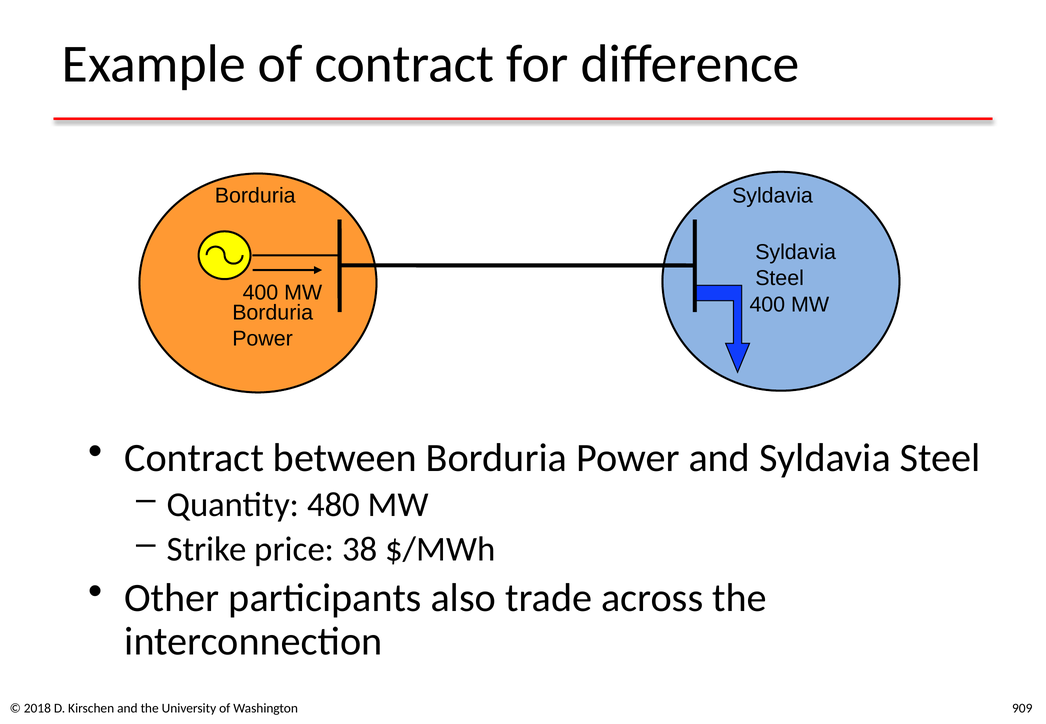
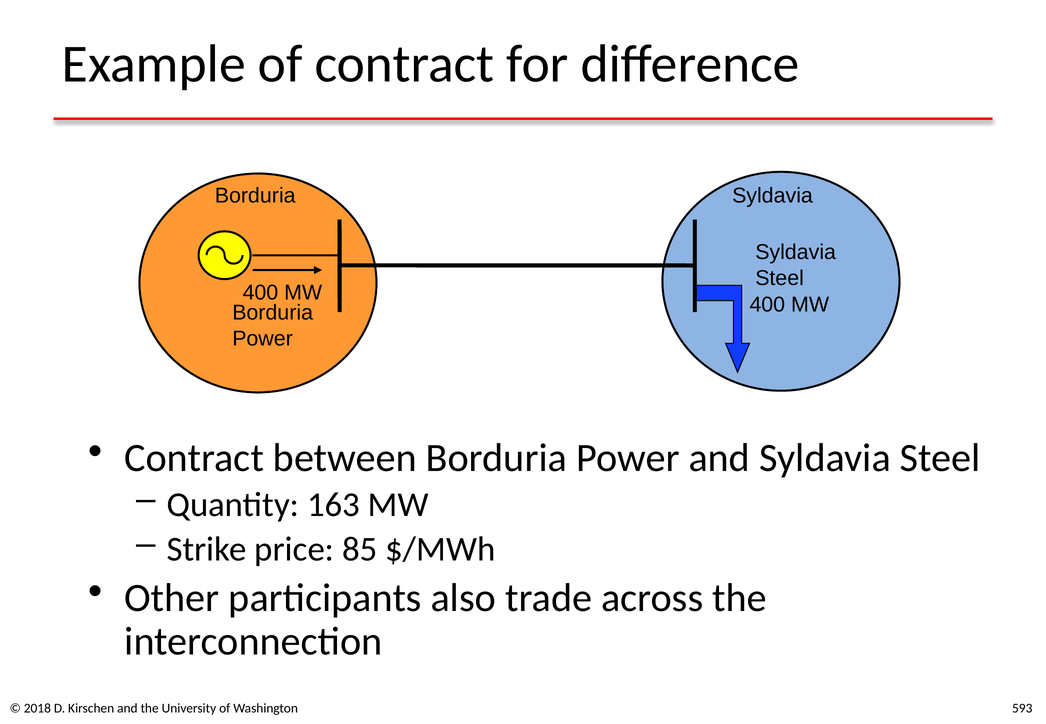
480: 480 -> 163 (333, 505)
38: 38 -> 85 (360, 549)
909: 909 -> 593 (1022, 709)
